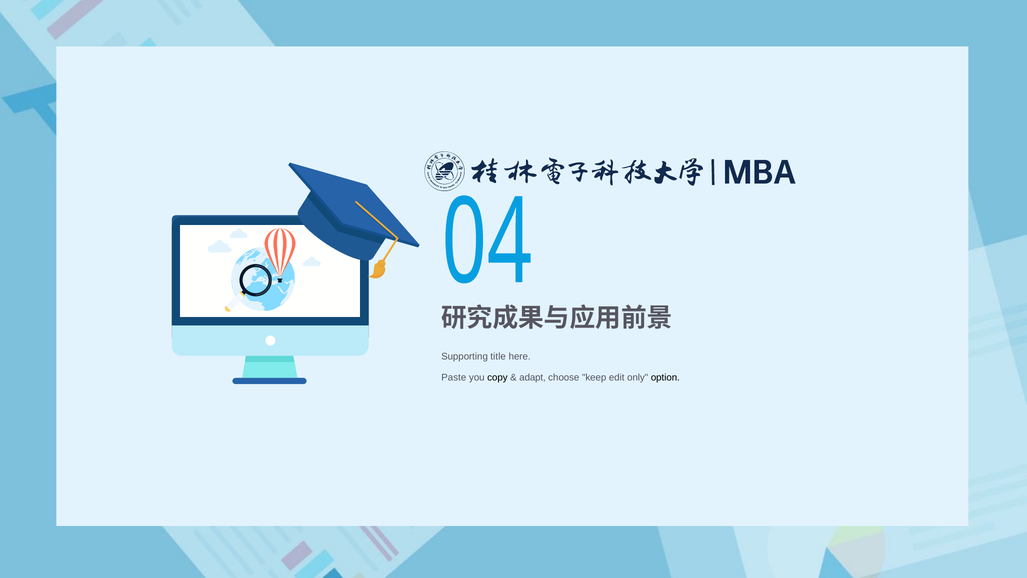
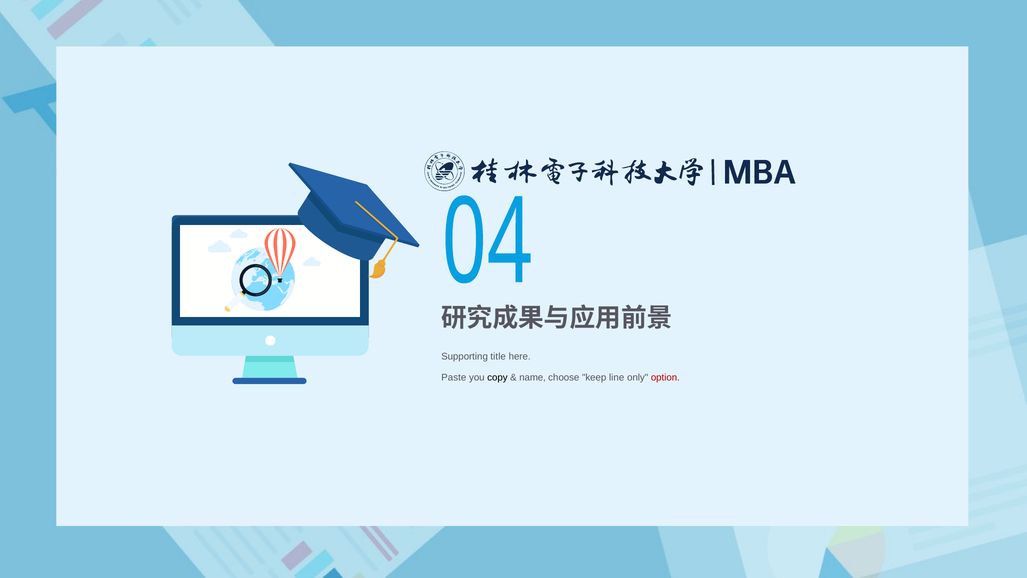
adapt: adapt -> name (533, 377)
edit: edit -> line (617, 377)
option colour: black -> red (665, 377)
